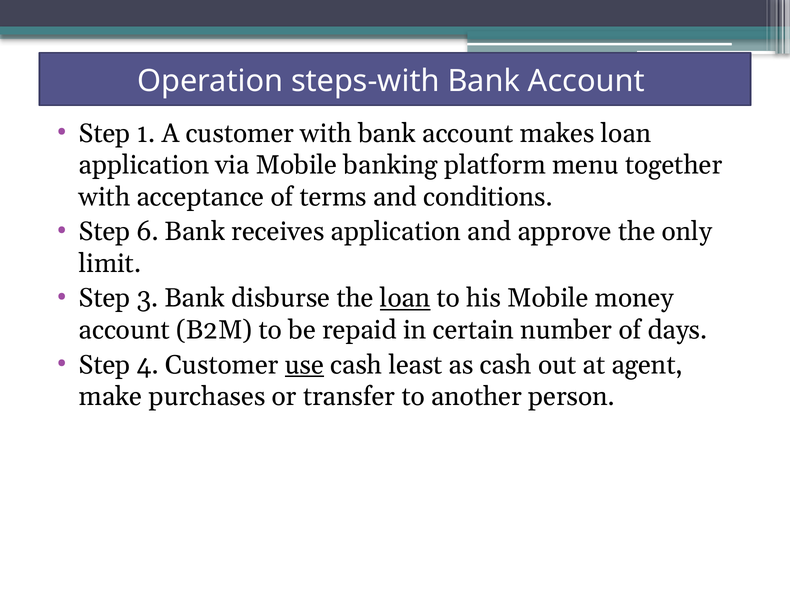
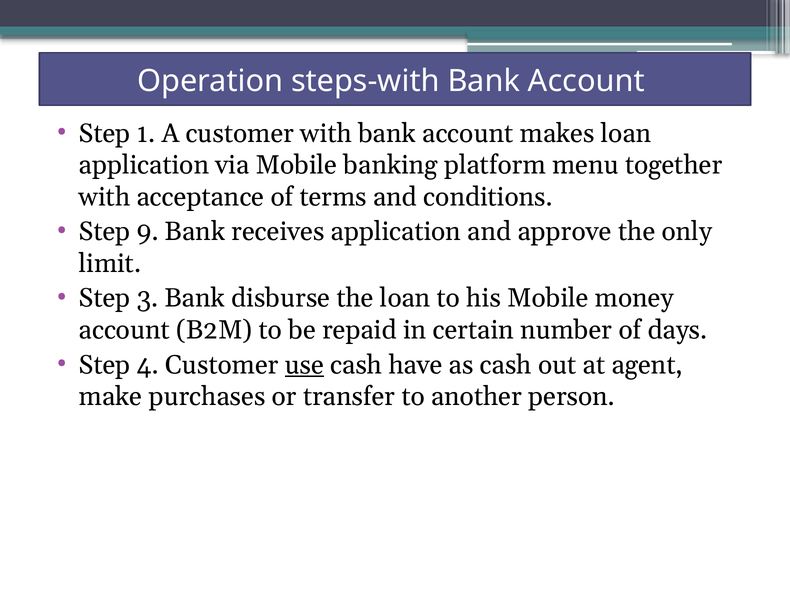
6: 6 -> 9 (148, 232)
loan underline: present -> none (405, 298)
least: least -> have (416, 365)
